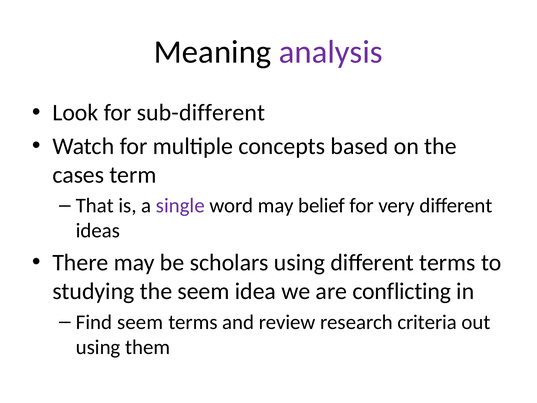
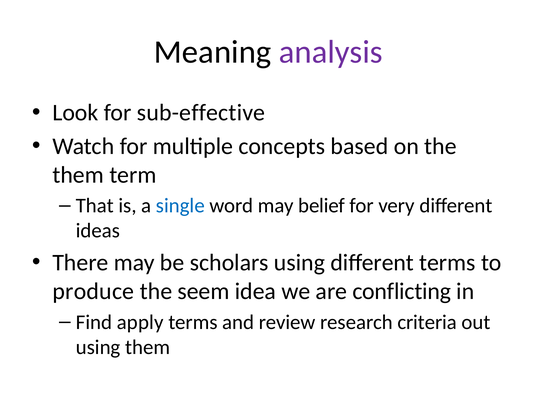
sub-different: sub-different -> sub-effective (201, 113)
cases: cases -> them (78, 175)
single colour: purple -> blue (180, 206)
studying: studying -> produce (93, 291)
Find seem: seem -> apply (140, 322)
